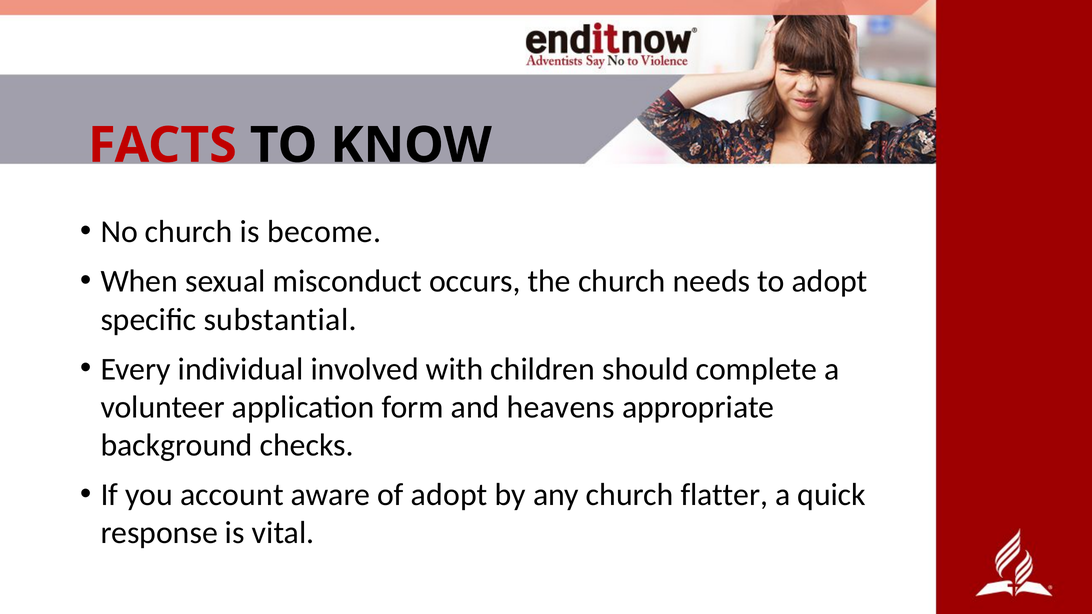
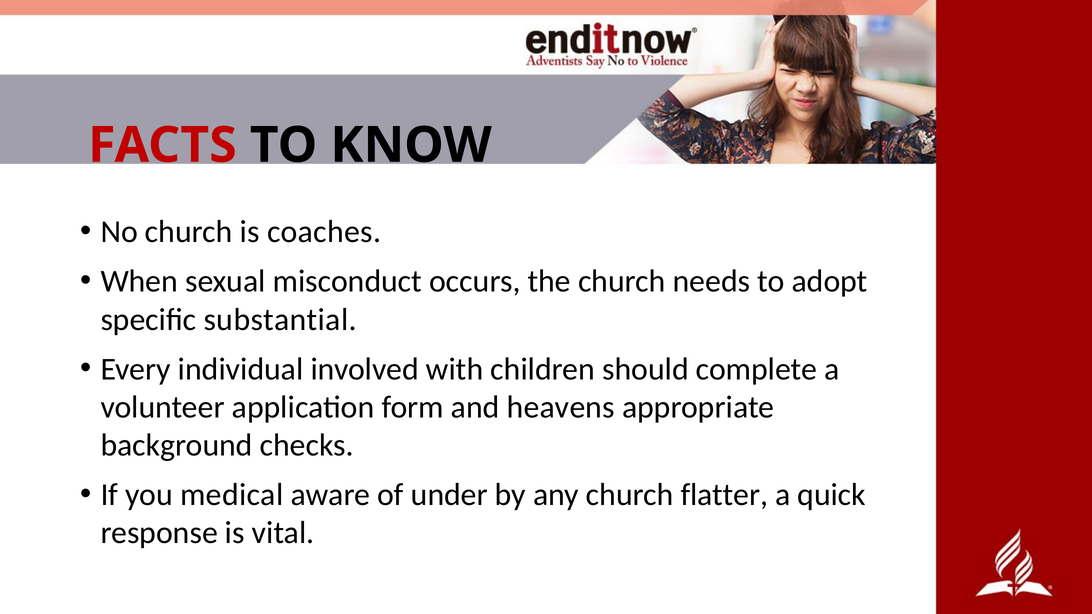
become: become -> coaches (324, 232)
account: account -> medical (232, 495)
of adopt: adopt -> under (449, 495)
